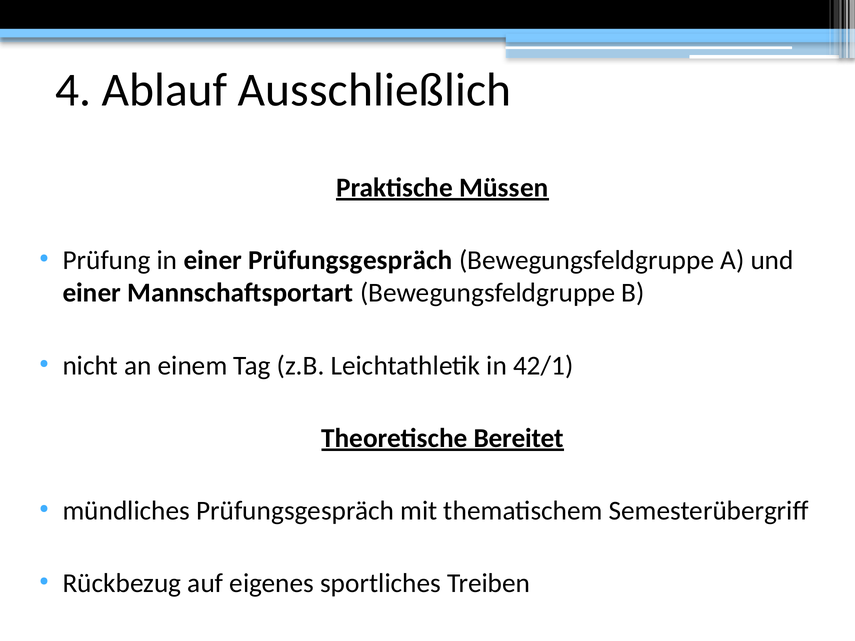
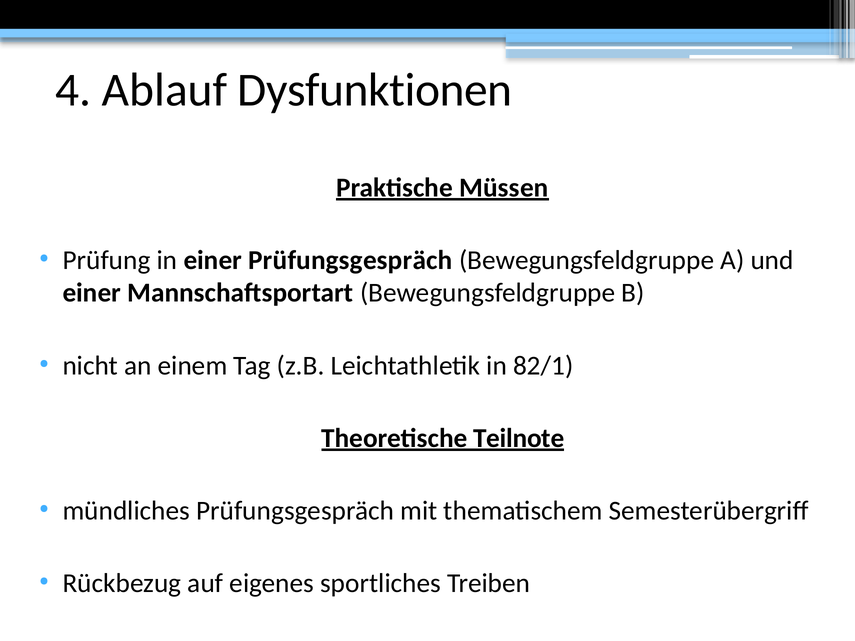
Ausschließlich: Ausschließlich -> Dysfunktionen (375, 90)
42/1: 42/1 -> 82/1 (543, 366)
Bereitet: Bereitet -> Teilnote (519, 438)
